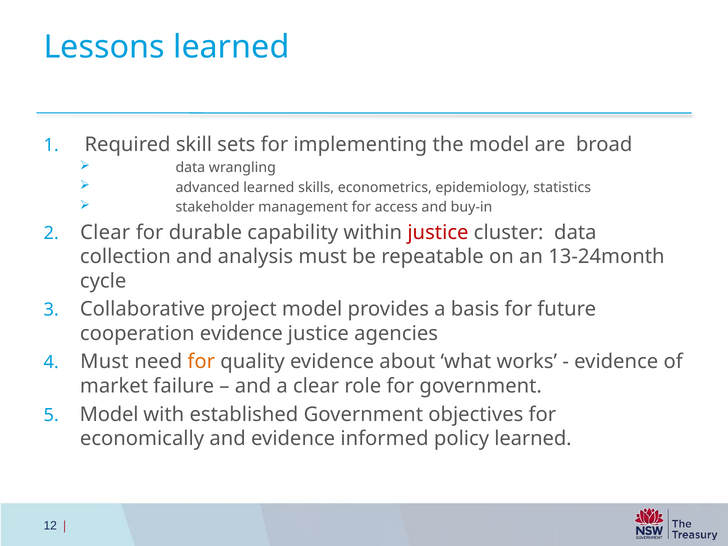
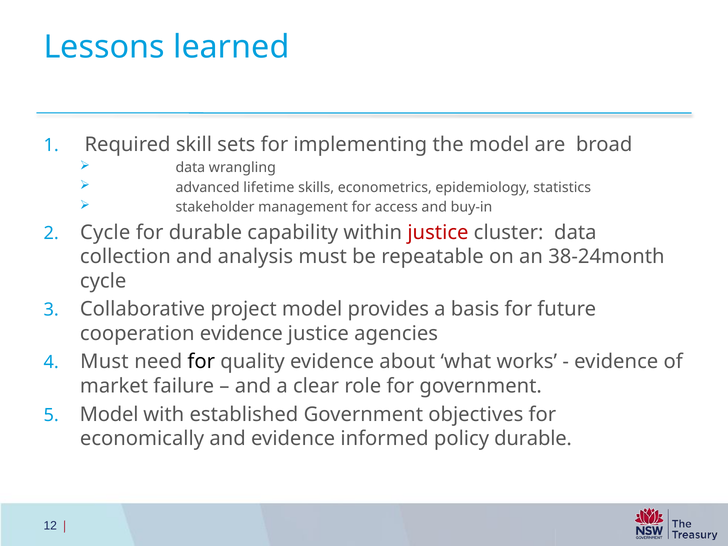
advanced learned: learned -> lifetime (269, 187)
Clear: Clear -> Cycle (105, 232)
13-24month: 13-24month -> 38-24month (606, 257)
for colour: orange -> black (201, 362)
policy learned: learned -> durable (533, 439)
